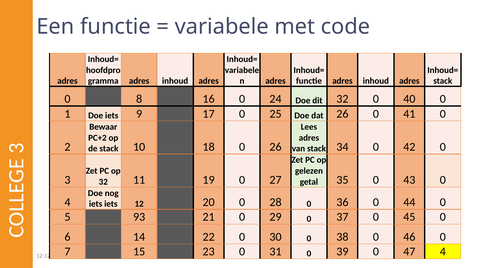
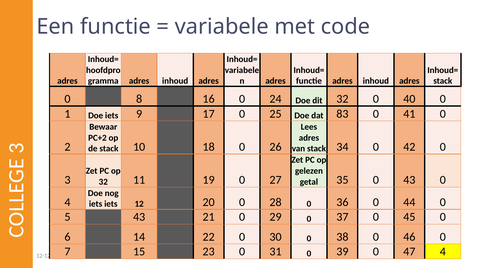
dat 26: 26 -> 83 (342, 114)
5 93: 93 -> 43 (139, 217)
